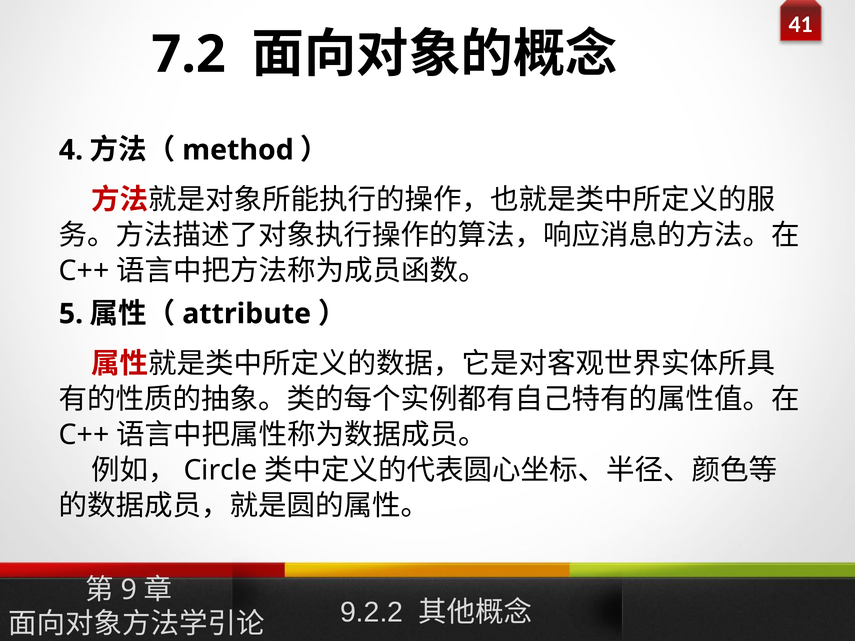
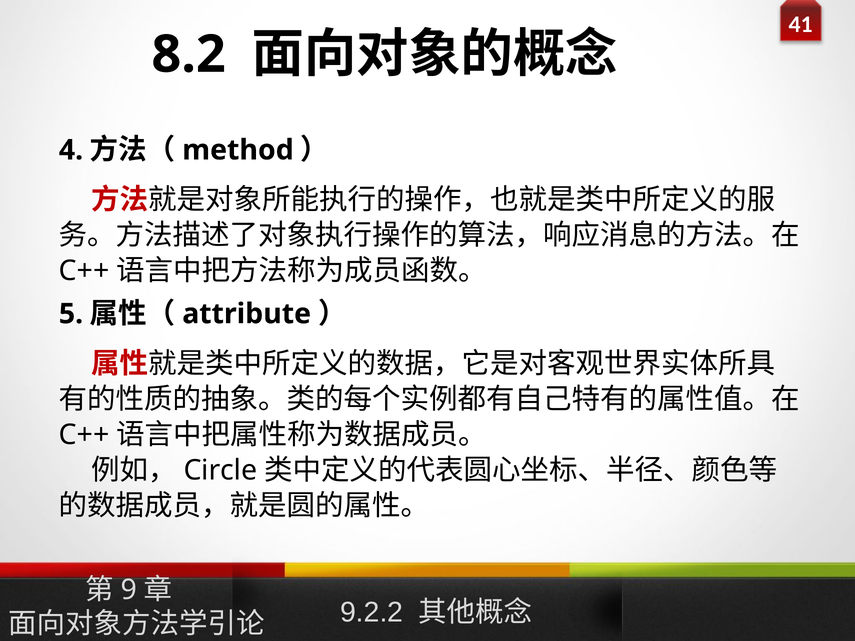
7.2: 7.2 -> 8.2 (189, 55)
